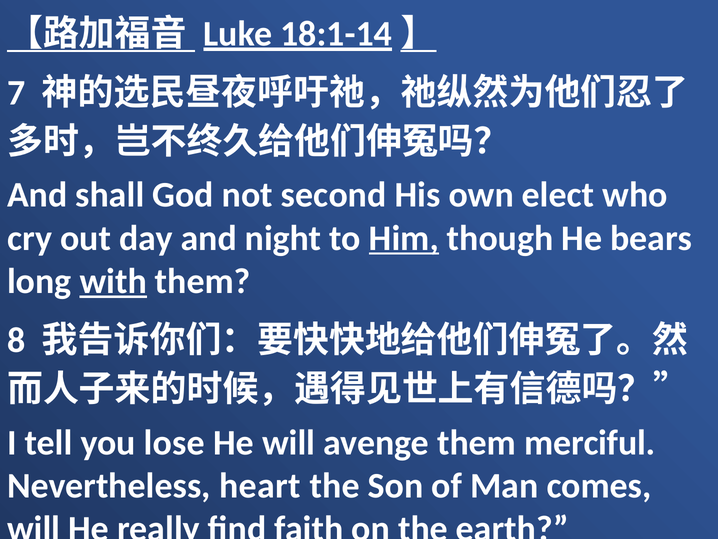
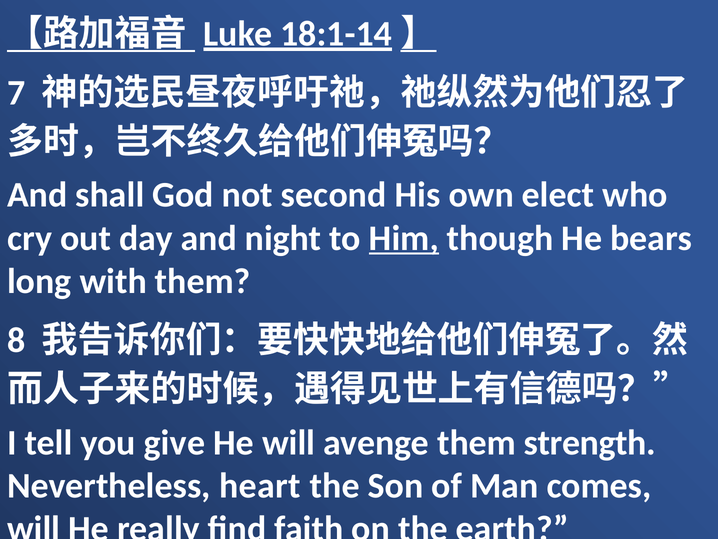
with underline: present -> none (113, 281)
lose: lose -> give (174, 442)
merciful: merciful -> strength (590, 442)
